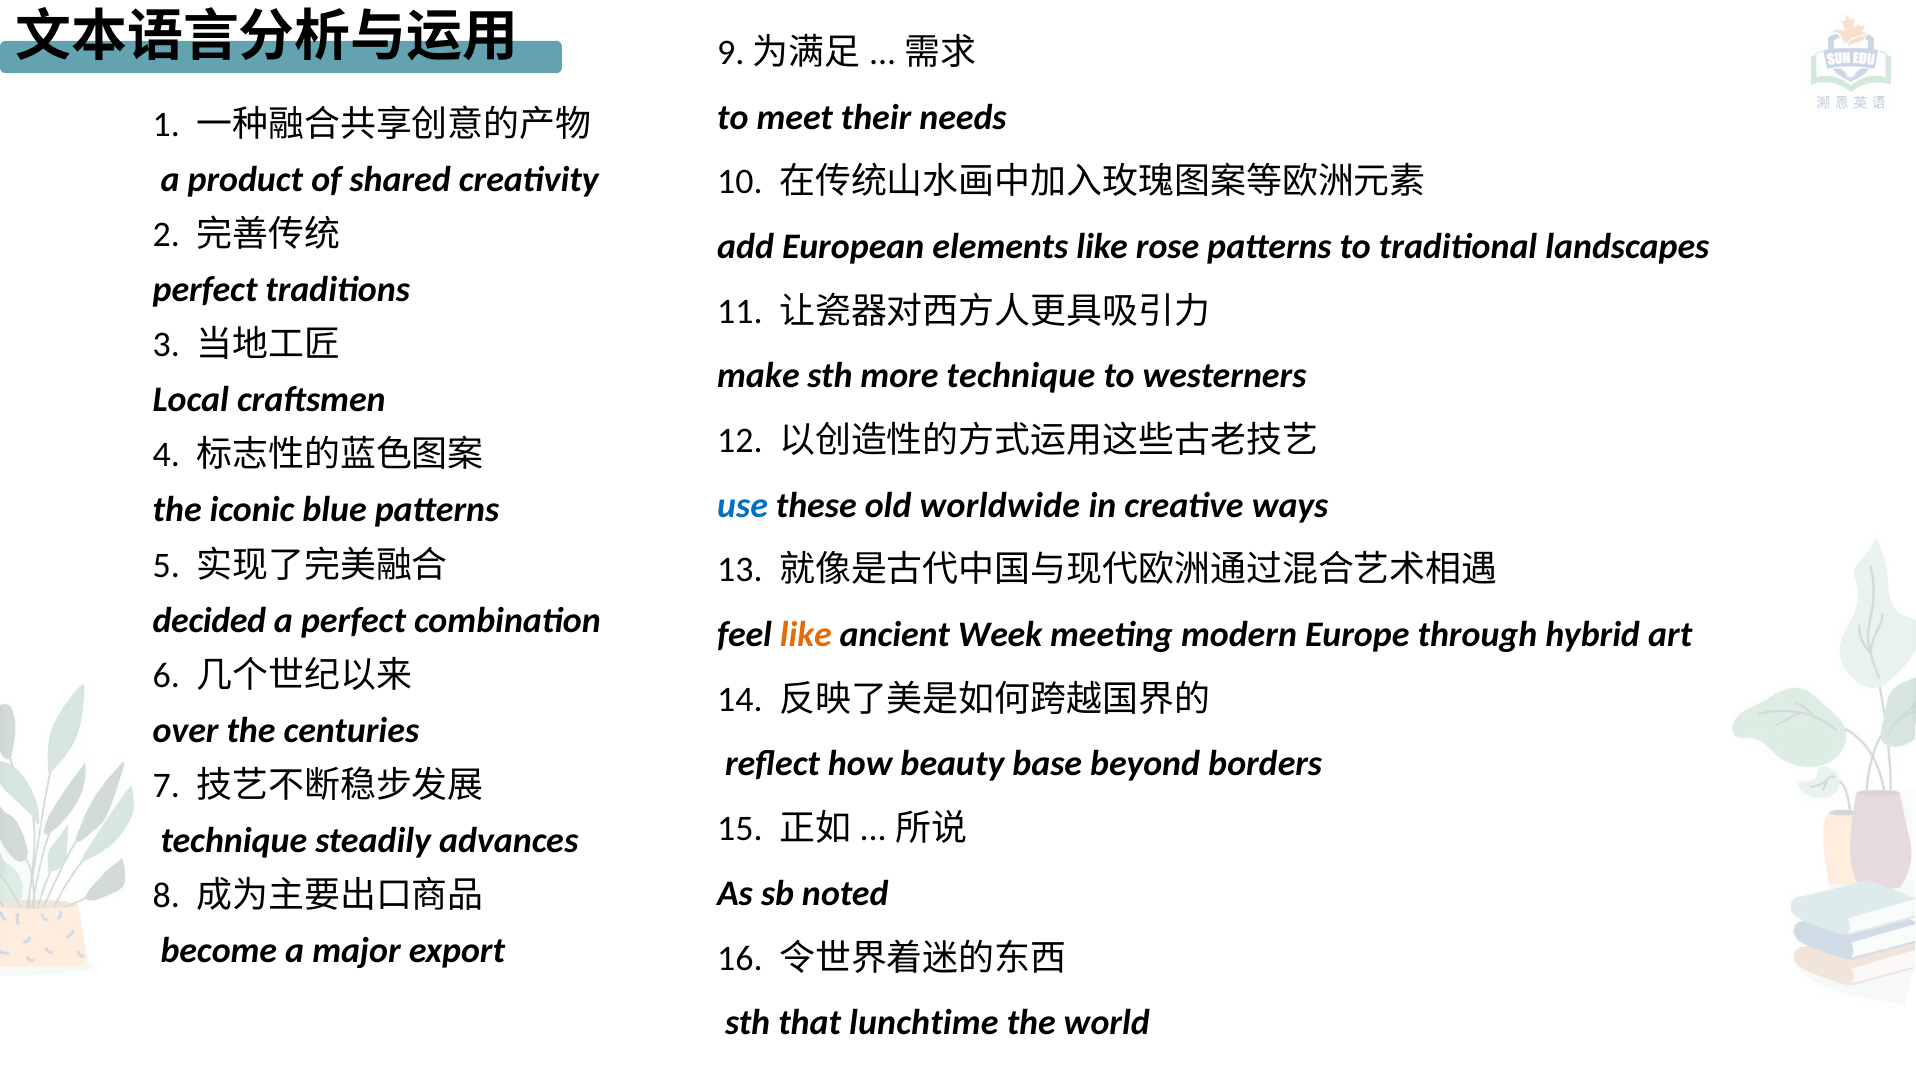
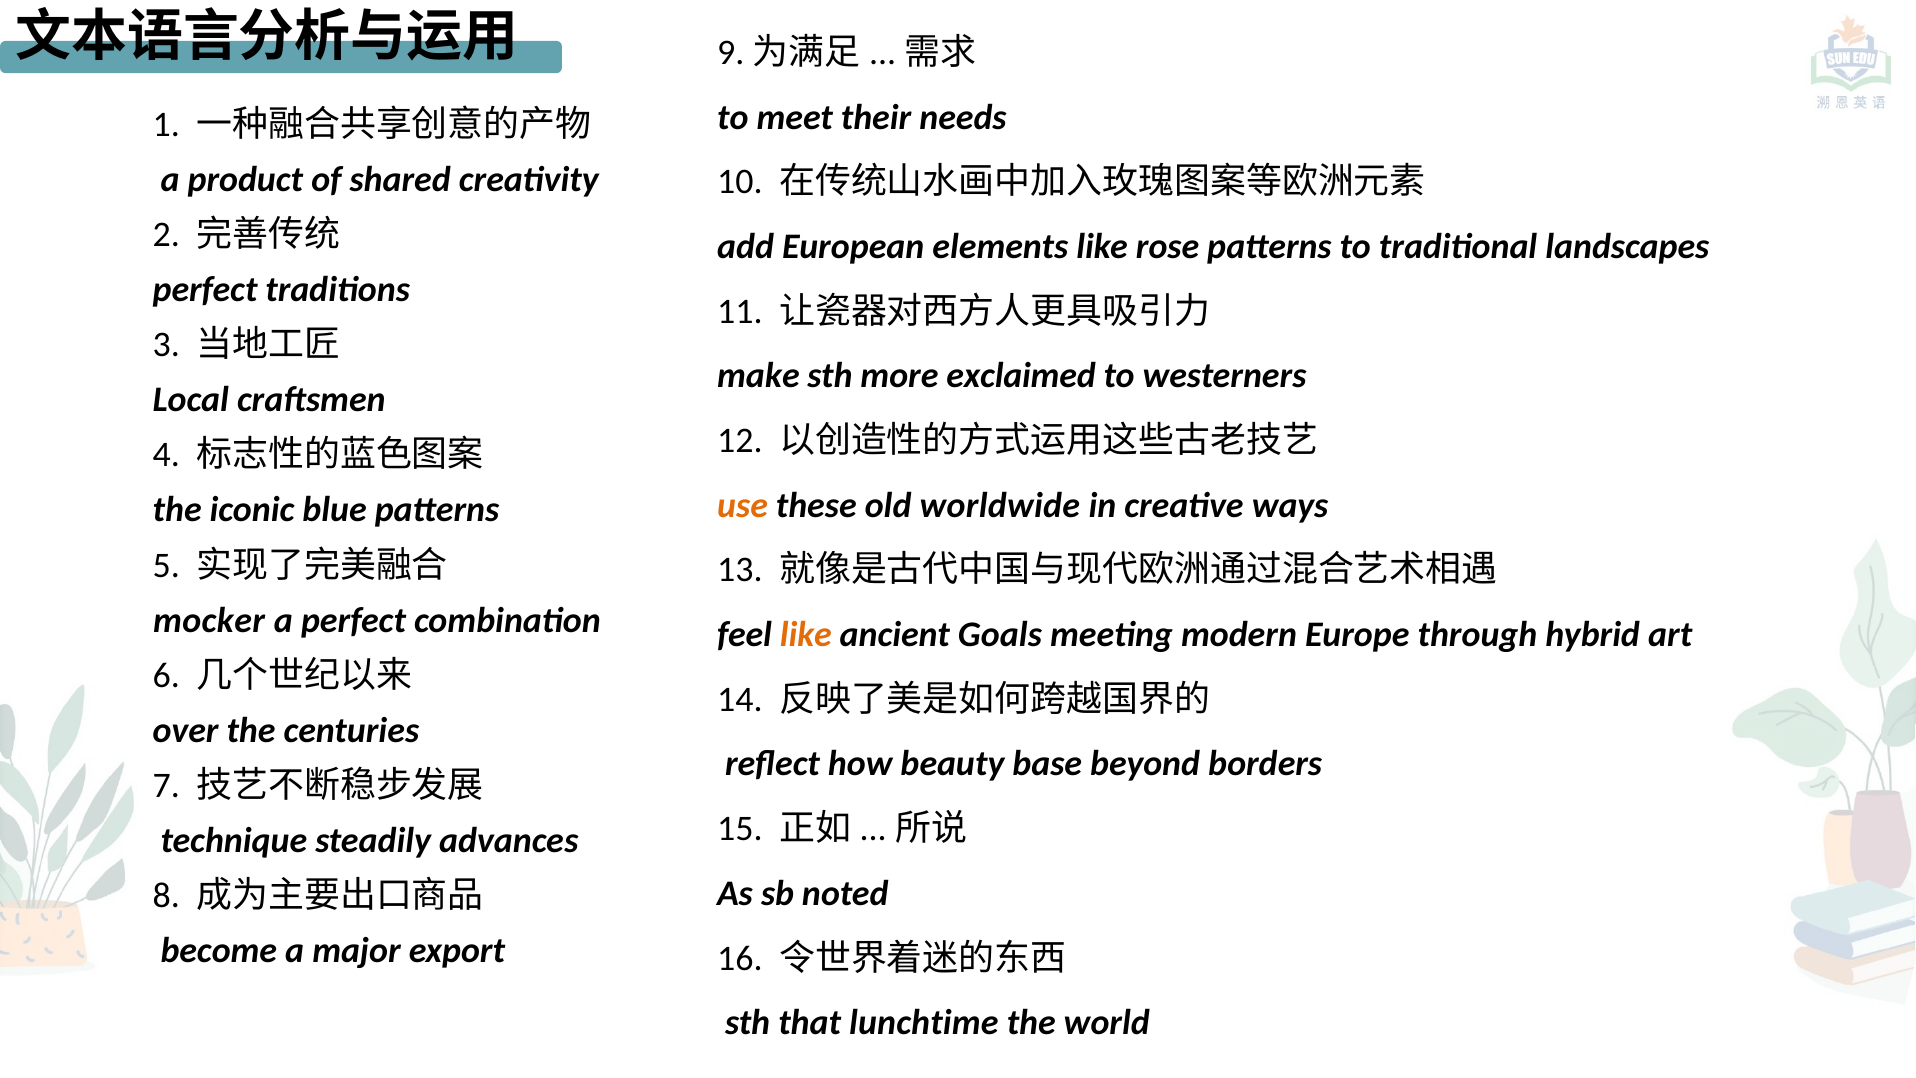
more technique: technique -> exclaimed (1021, 376)
use colour: blue -> orange (743, 505)
decided: decided -> mocker (209, 620)
Week: Week -> Goals (1000, 635)
